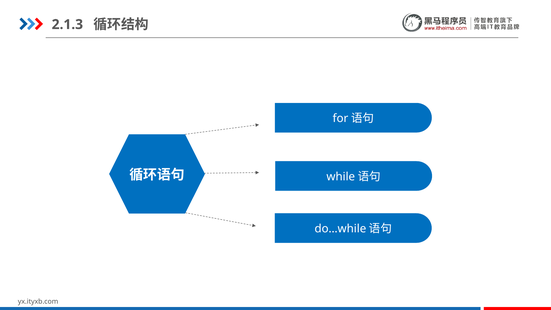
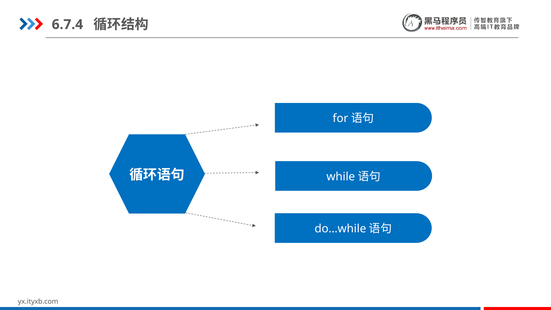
2.1.3: 2.1.3 -> 6.7.4 (67, 24)
